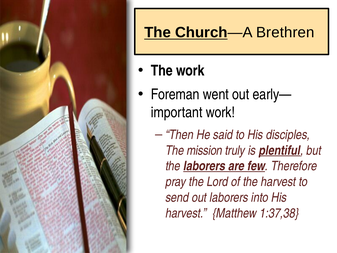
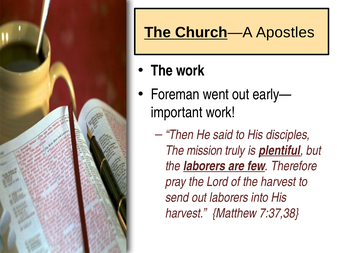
Brethren: Brethren -> Apostles (285, 32)
1:37,38: 1:37,38 -> 7:37,38 (279, 213)
